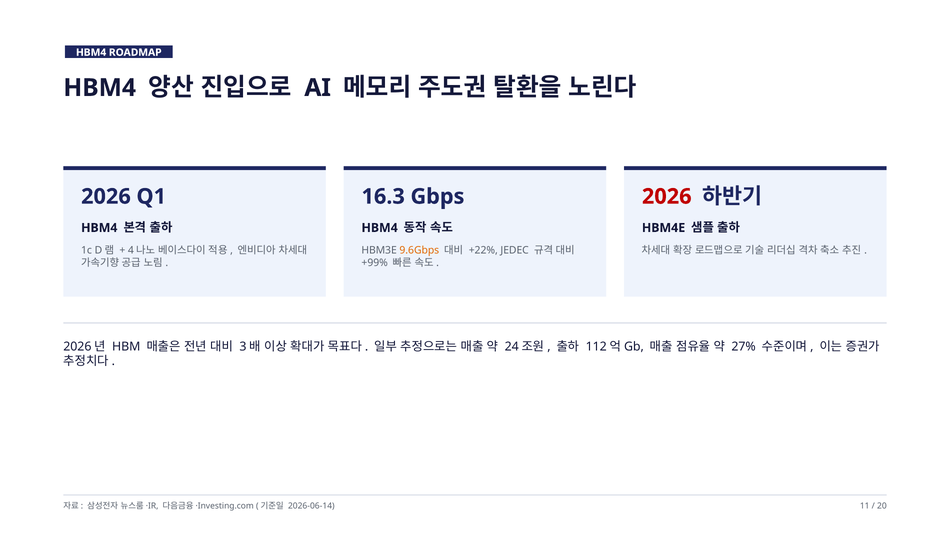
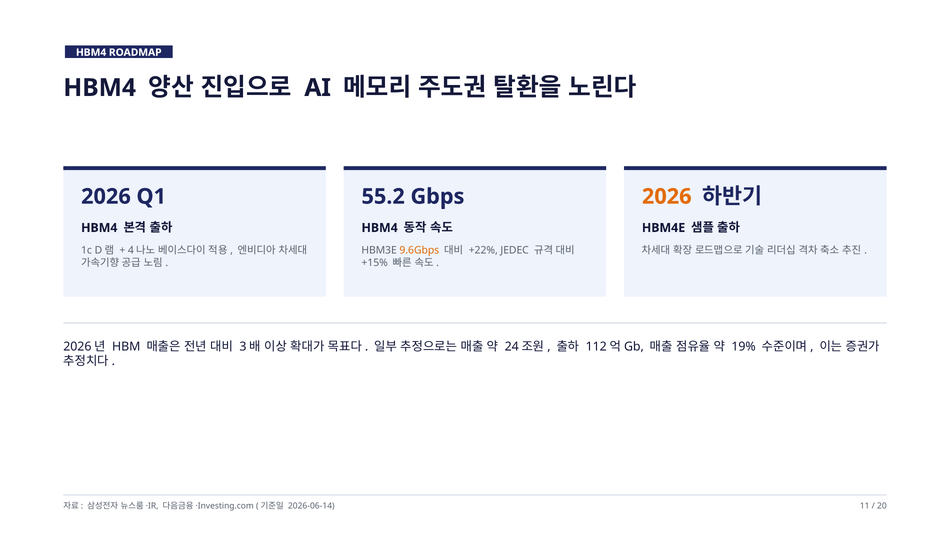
16.3: 16.3 -> 55.2 (383, 197)
2026 colour: red -> orange (667, 197)
+99%: +99% -> +15% (375, 263)
27%: 27% -> 19% (744, 347)
